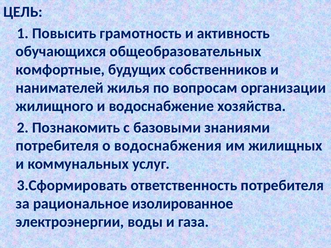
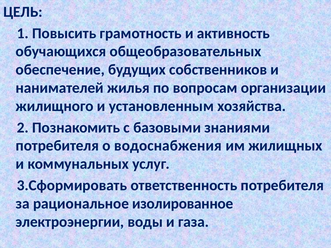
комфортные: комфортные -> обеспечение (60, 70)
водоснабжение: водоснабжение -> установленным (161, 106)
